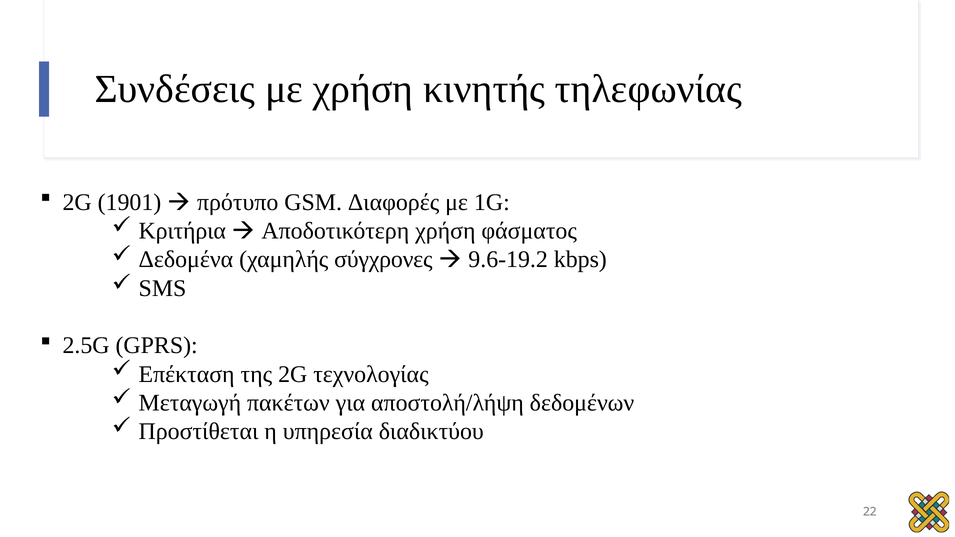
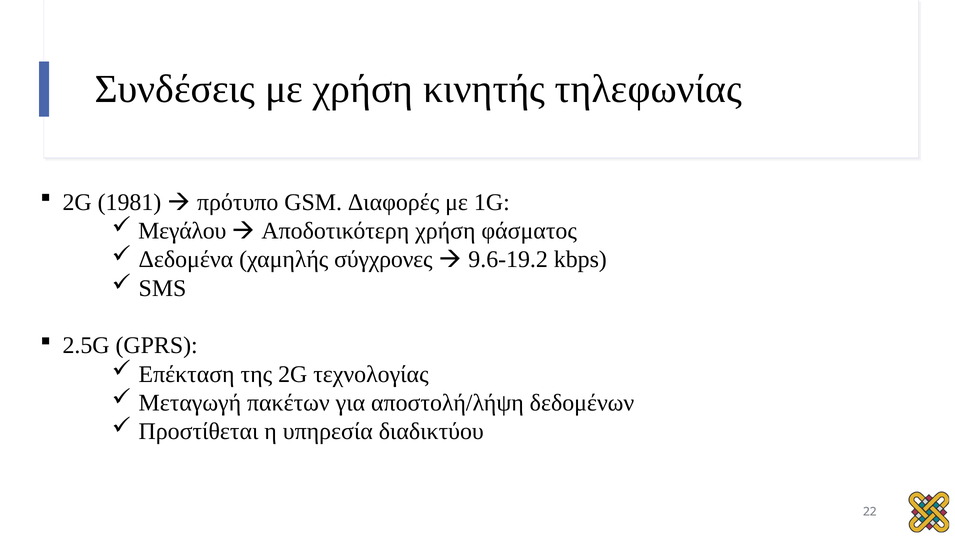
1901: 1901 -> 1981 (129, 202)
Κριτήρια: Κριτήρια -> Μεγάλου (182, 231)
